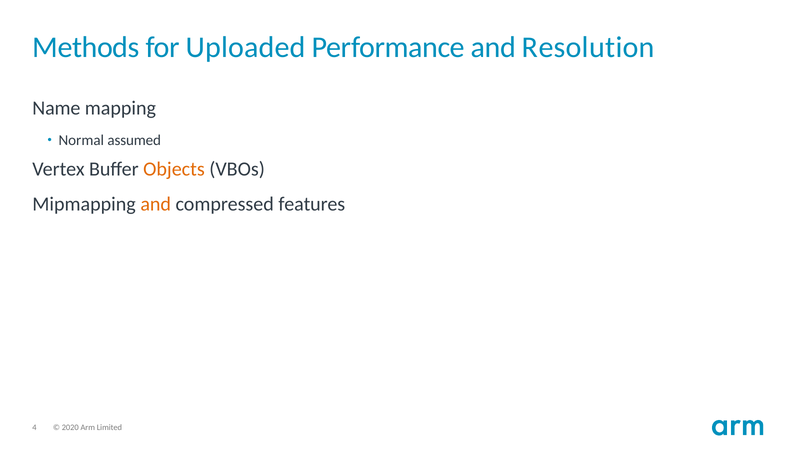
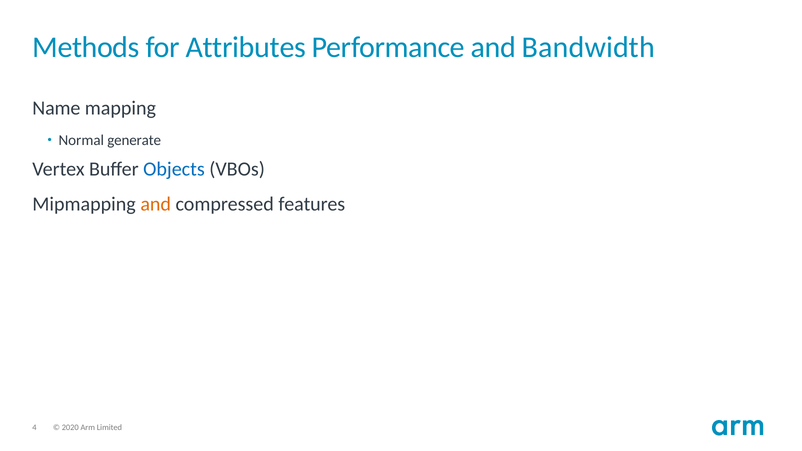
Uploaded: Uploaded -> Attributes (246, 47)
Resolution: Resolution -> Bandwidth (588, 47)
assumed: assumed -> generate (134, 140)
Objects colour: orange -> blue (174, 169)
